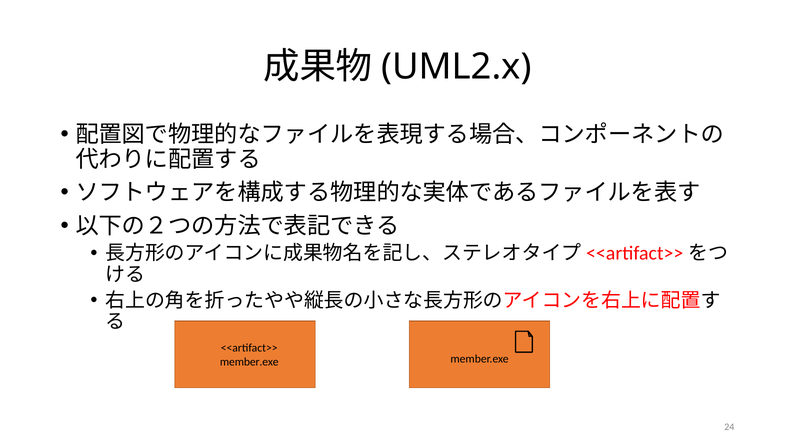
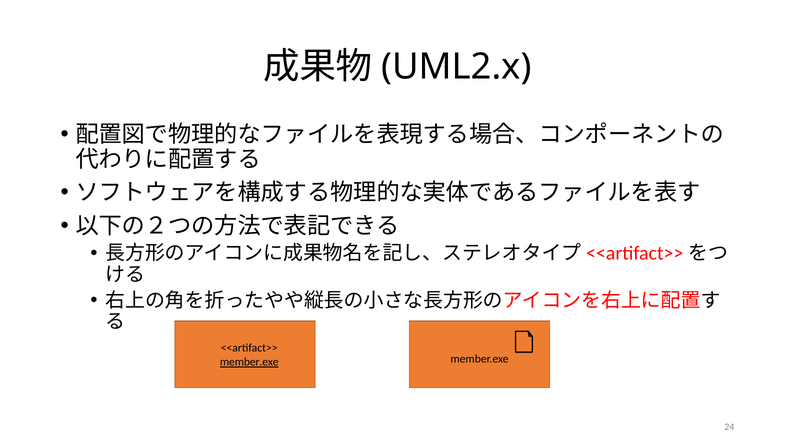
member.exe underline: none -> present (249, 362)
